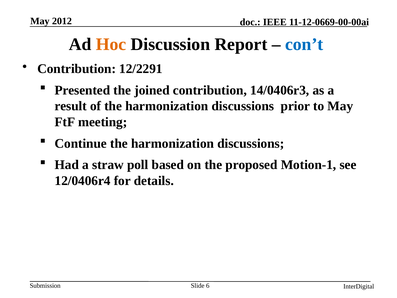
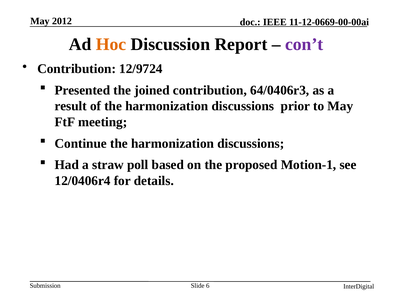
con’t colour: blue -> purple (304, 44)
12/2291: 12/2291 -> 12/9724 (141, 69)
14/0406r3: 14/0406r3 -> 64/0406r3 (280, 90)
